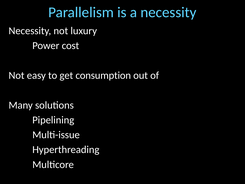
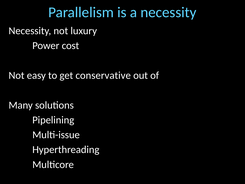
consumption: consumption -> conservative (103, 75)
